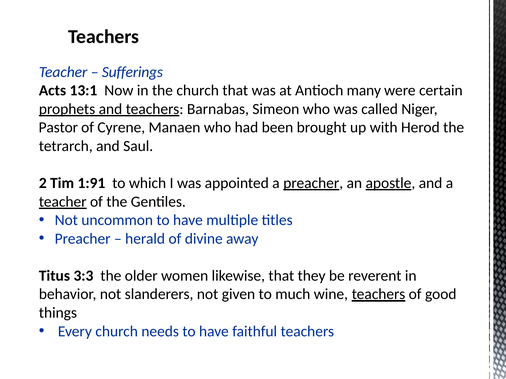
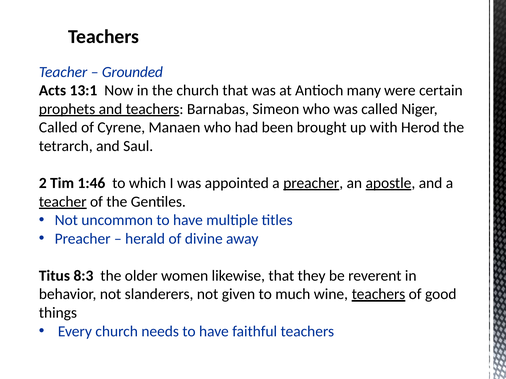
Sufferings: Sufferings -> Grounded (132, 72)
Pastor: Pastor -> Called (58, 128)
1:91: 1:91 -> 1:46 (91, 183)
3:3: 3:3 -> 8:3 (83, 276)
